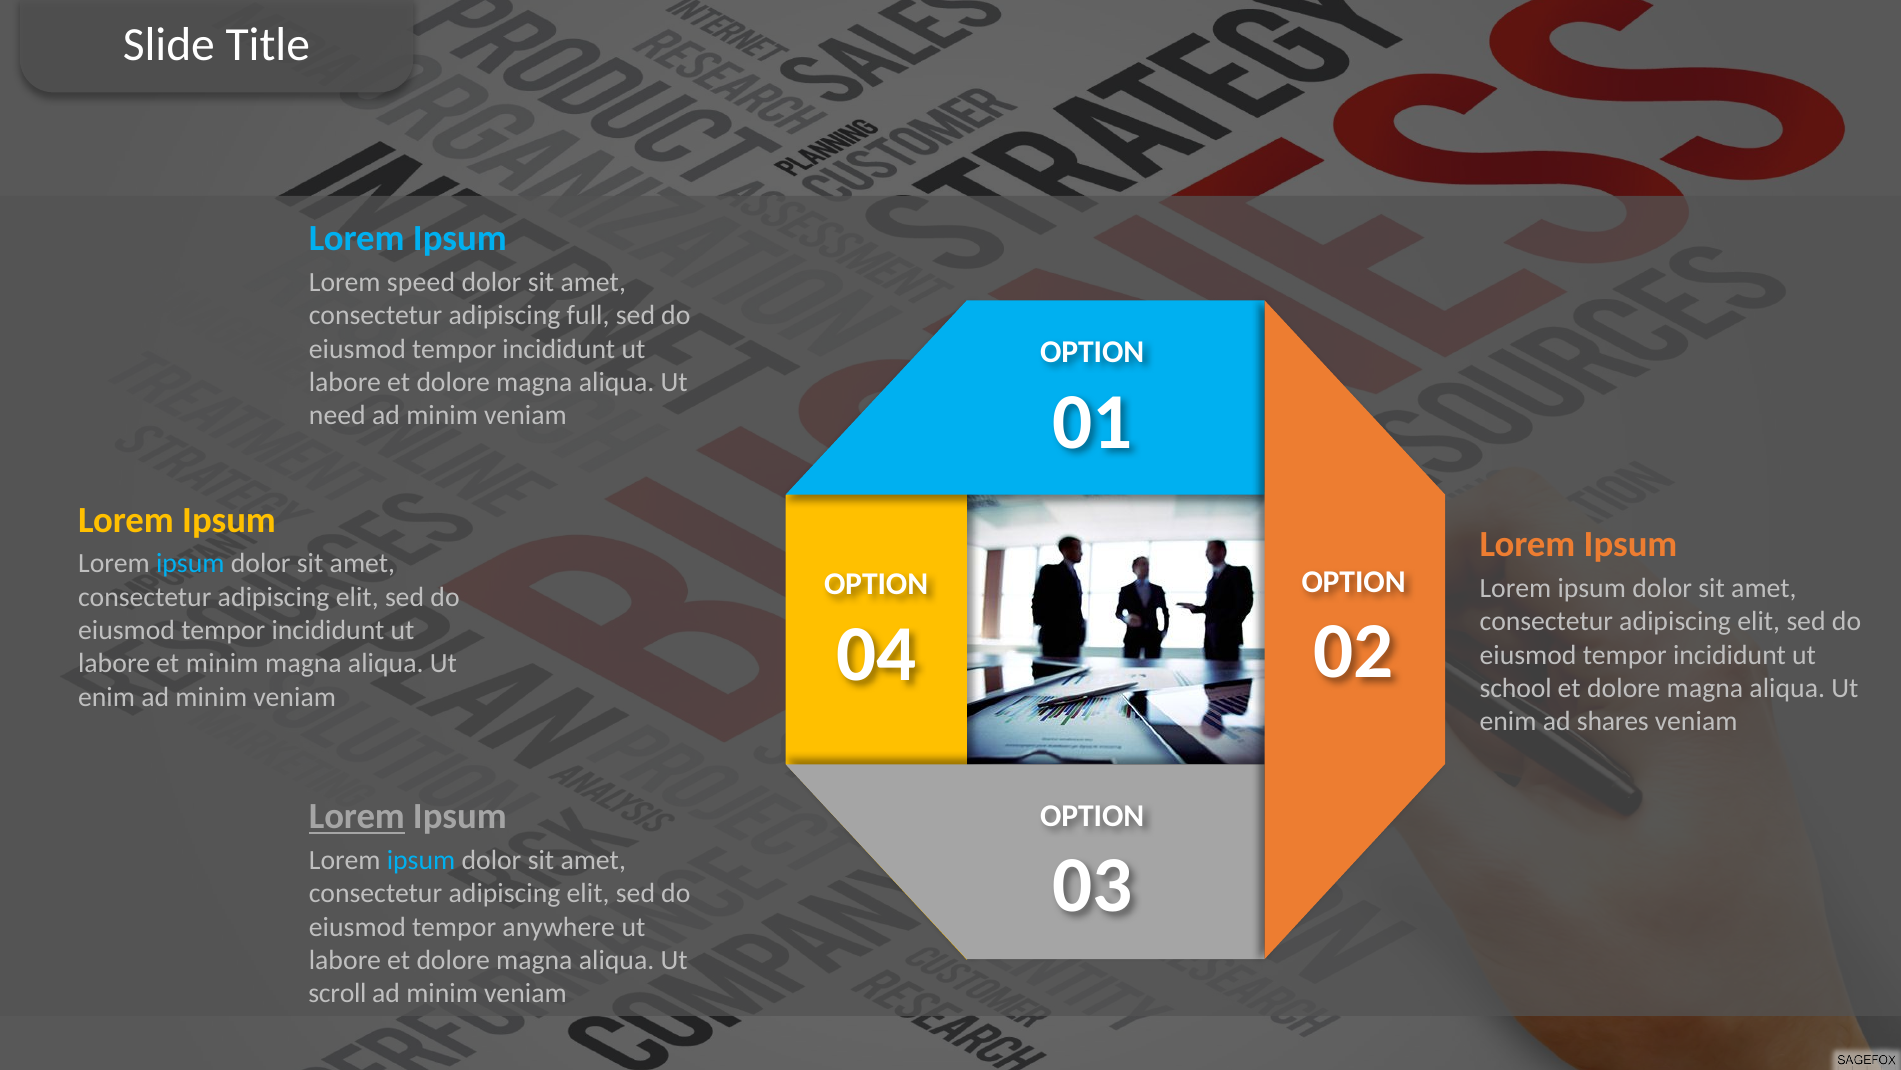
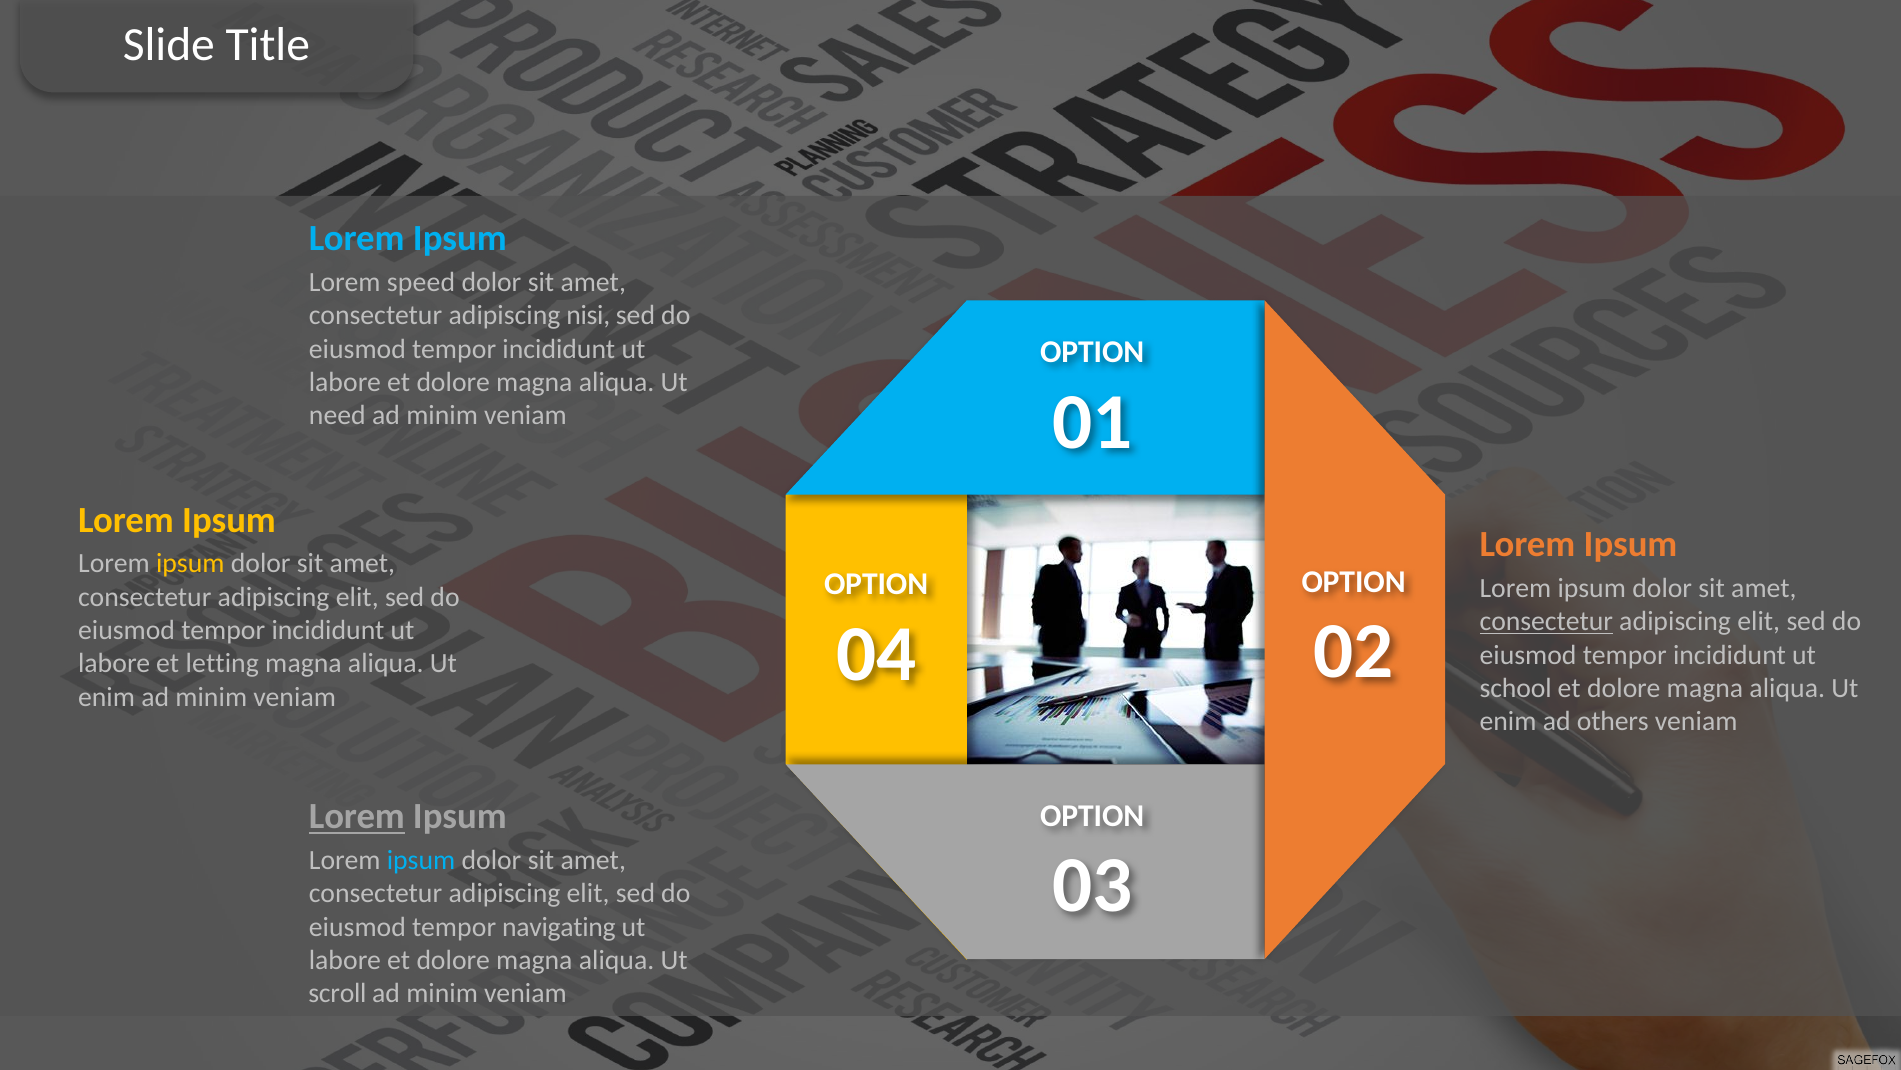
full: full -> nisi (588, 316)
ipsum colour: light blue -> yellow (190, 563)
consectetur underline: none -> present (1546, 621)
et minim: minim -> letting (222, 663)
shares: shares -> others (1613, 721)
anywhere: anywhere -> navigating (559, 927)
